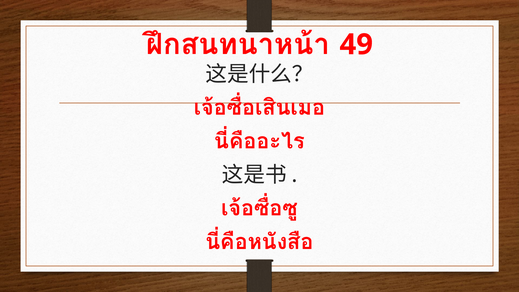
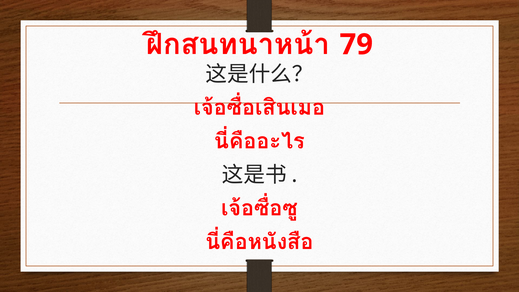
49: 49 -> 79 (356, 45)
